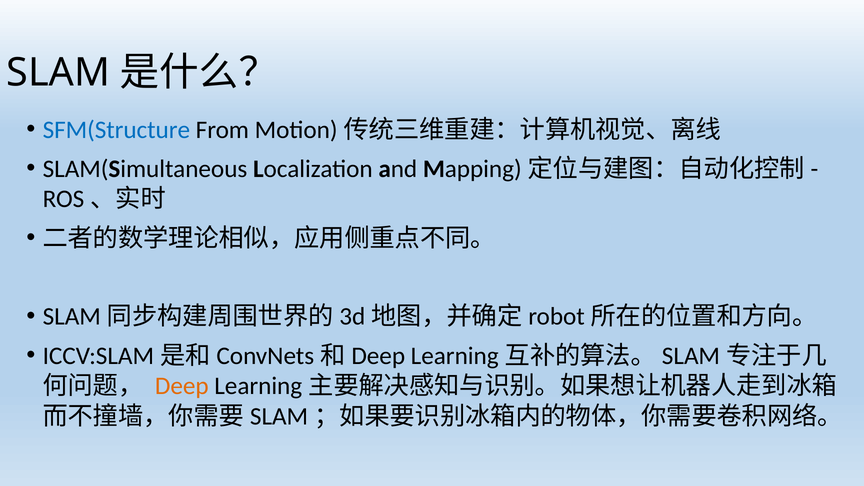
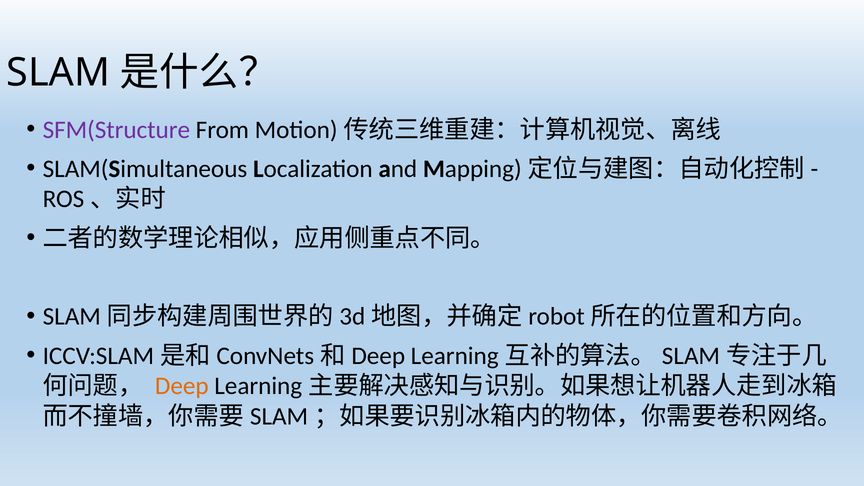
SFM(Structure colour: blue -> purple (116, 130)
